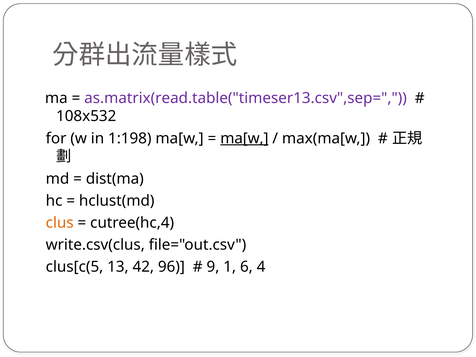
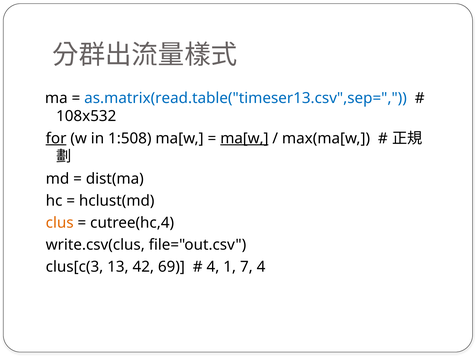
as.matrix(read.table("timeser13.csv",sep= colour: purple -> blue (246, 98)
for underline: none -> present (56, 138)
1:198: 1:198 -> 1:508 (130, 138)
clus[c(5: clus[c(5 -> clus[c(3 (75, 267)
96: 96 -> 69 (171, 267)
9: 9 -> 4 (213, 267)
6: 6 -> 7 (246, 267)
